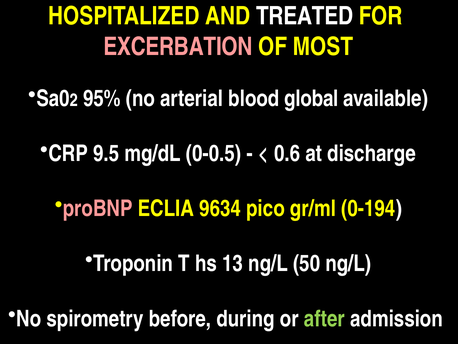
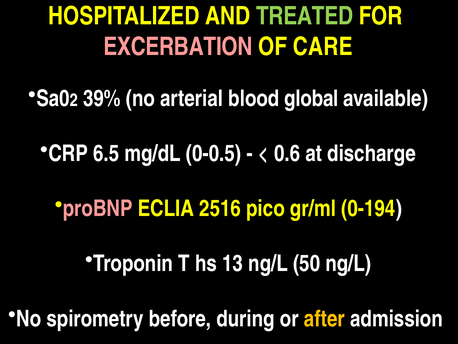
TREATED colour: white -> light green (305, 16)
MOST: MOST -> CARE (323, 47)
95%: 95% -> 39% (102, 98)
9.5: 9.5 -> 6.5 (106, 153)
9634: 9634 -> 2516 (220, 208)
after colour: light green -> yellow (324, 318)
